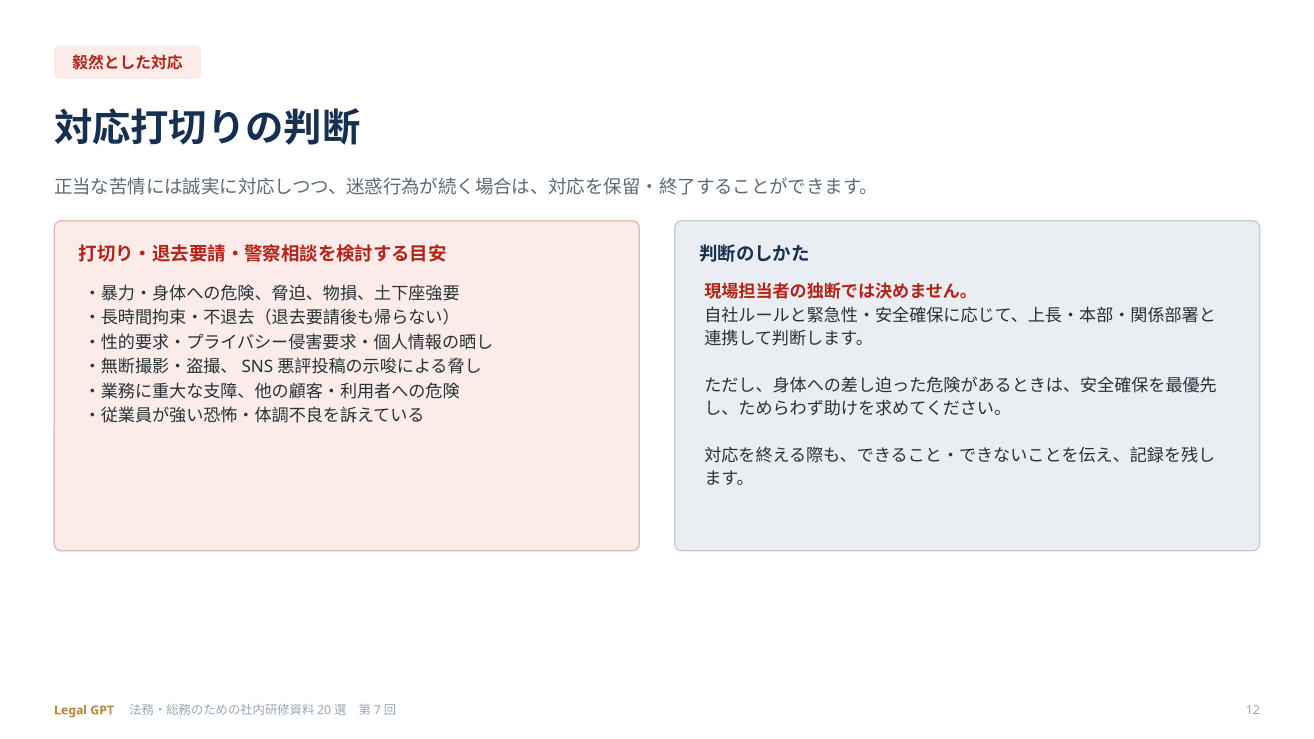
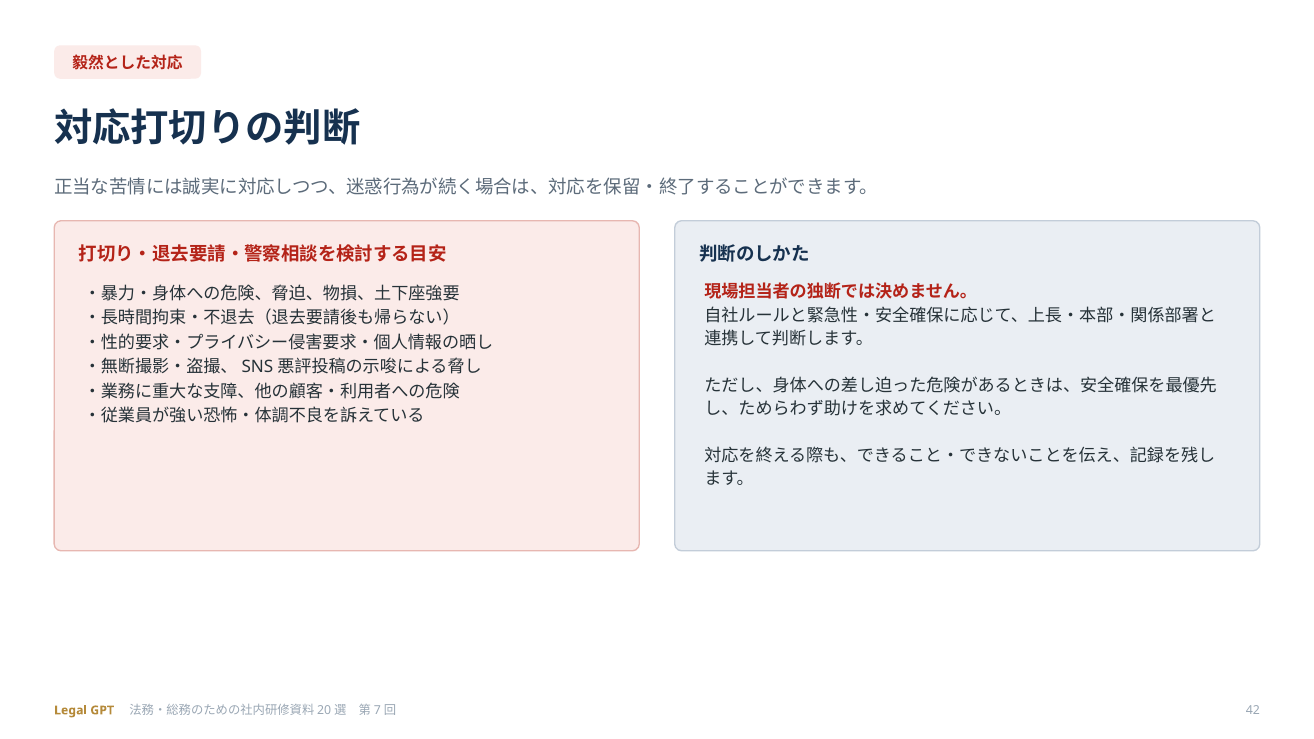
12: 12 -> 42 (1253, 710)
